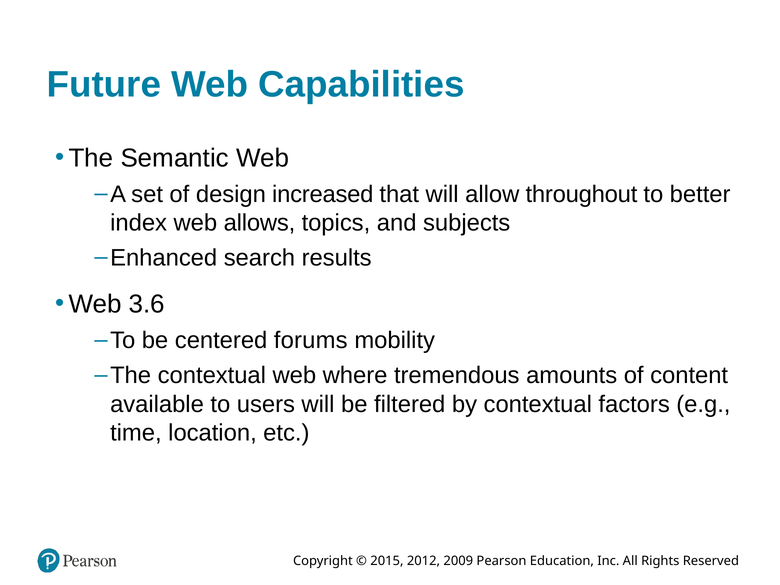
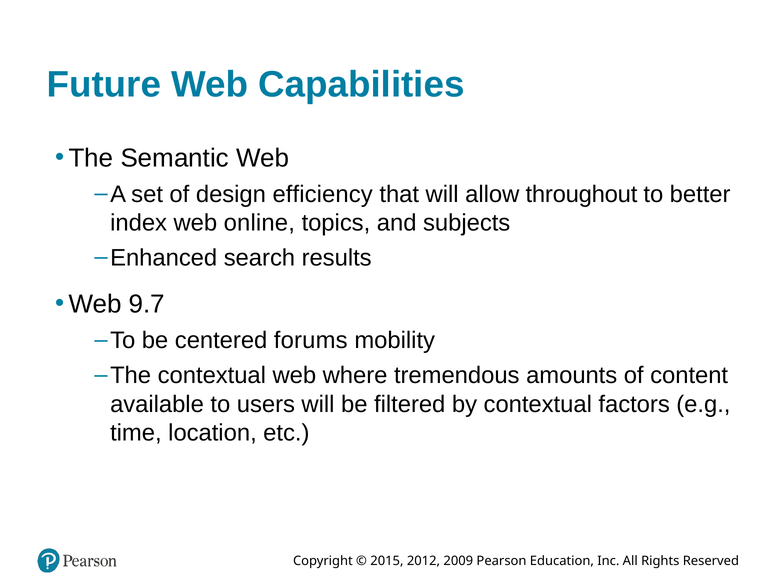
increased: increased -> efficiency (323, 194)
allows: allows -> online (259, 223)
3.6: 3.6 -> 9.7 (147, 304)
